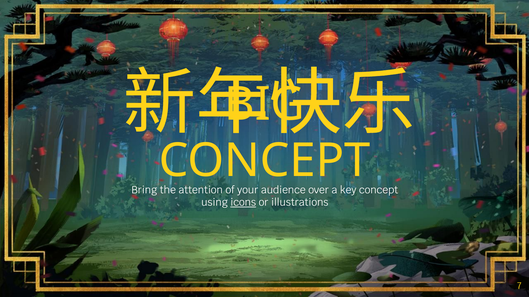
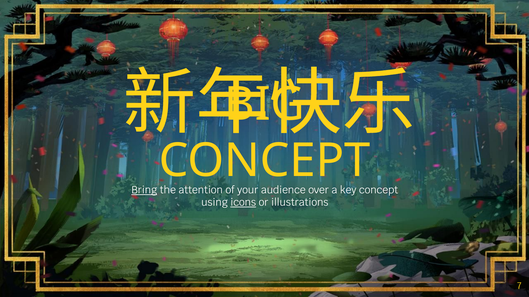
Bring underline: none -> present (144, 191)
